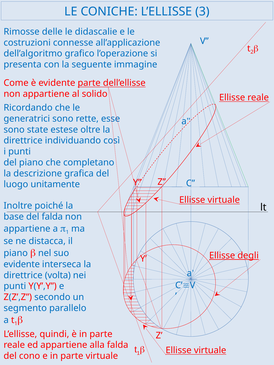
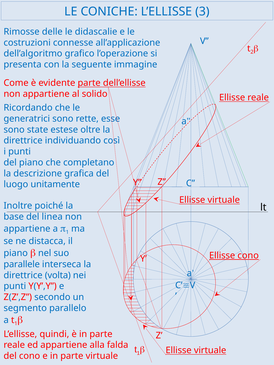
del falda: falda -> linea (52, 217)
Ellisse degli: degli -> cono (248, 256)
evidente: evidente -> parallele (22, 264)
